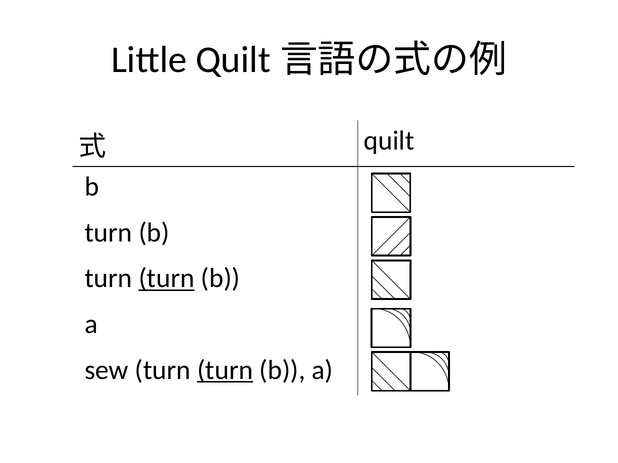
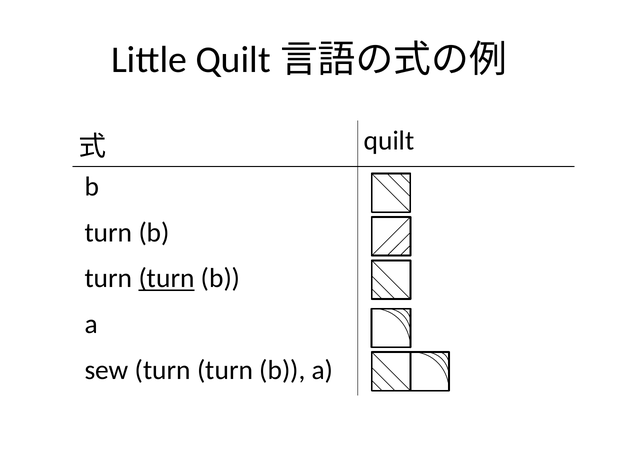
turn underline: present -> none (225, 370)
